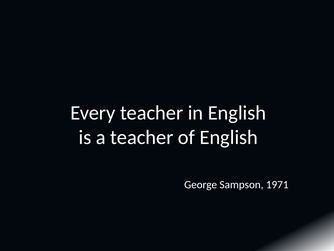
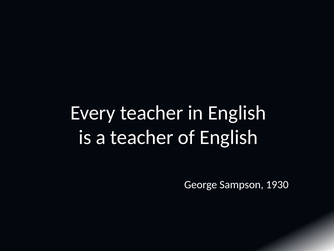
1971: 1971 -> 1930 (277, 184)
